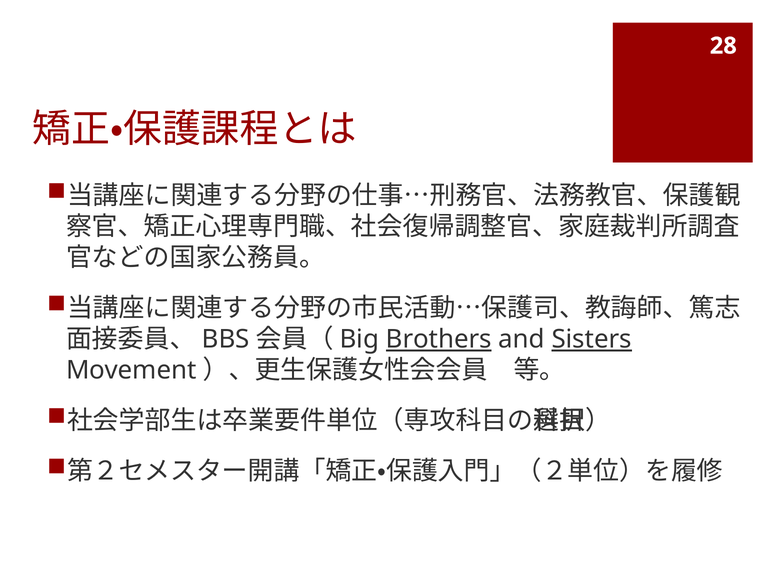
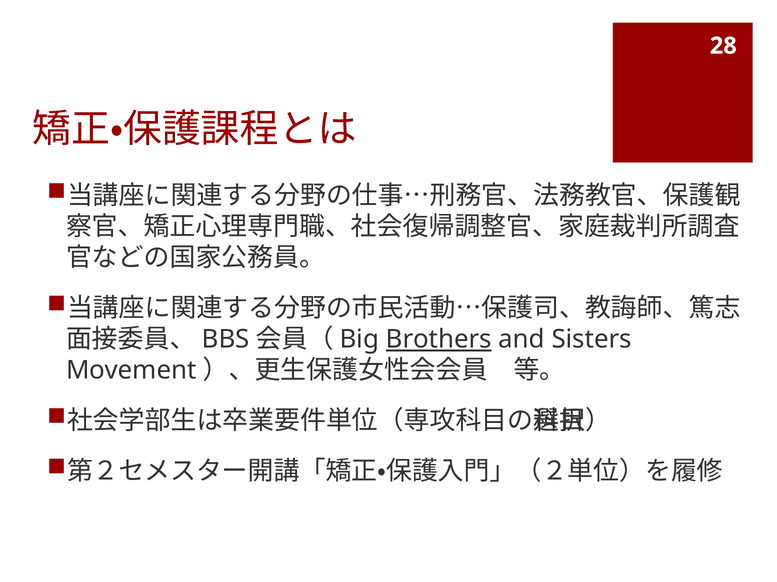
Sisters underline: present -> none (592, 340)
